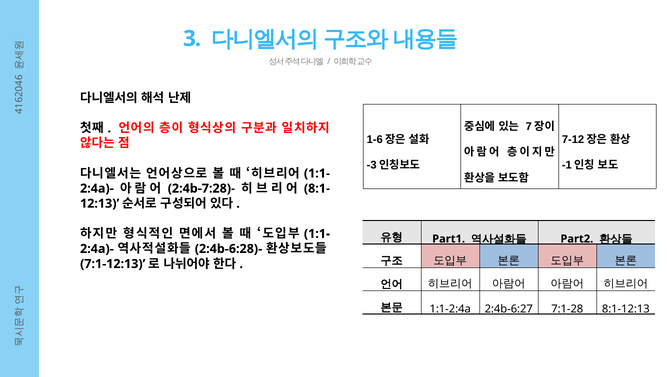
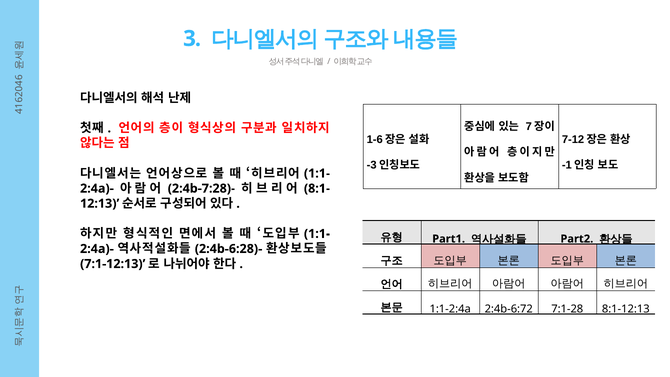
2:4b-6:27: 2:4b-6:27 -> 2:4b-6:72 (509, 309)
